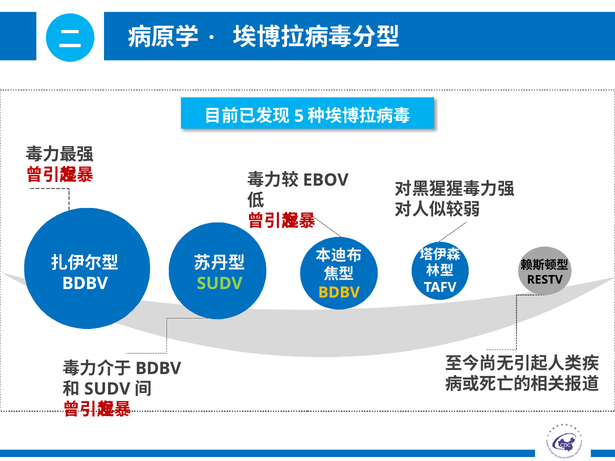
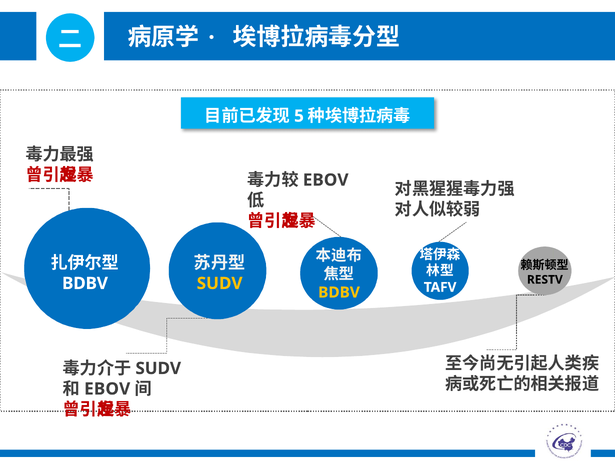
SUDV colour: light green -> yellow (220, 284)
BDBV: BDBV -> SUDV (158, 369)
SUDV: SUDV -> EBOV (107, 389)
